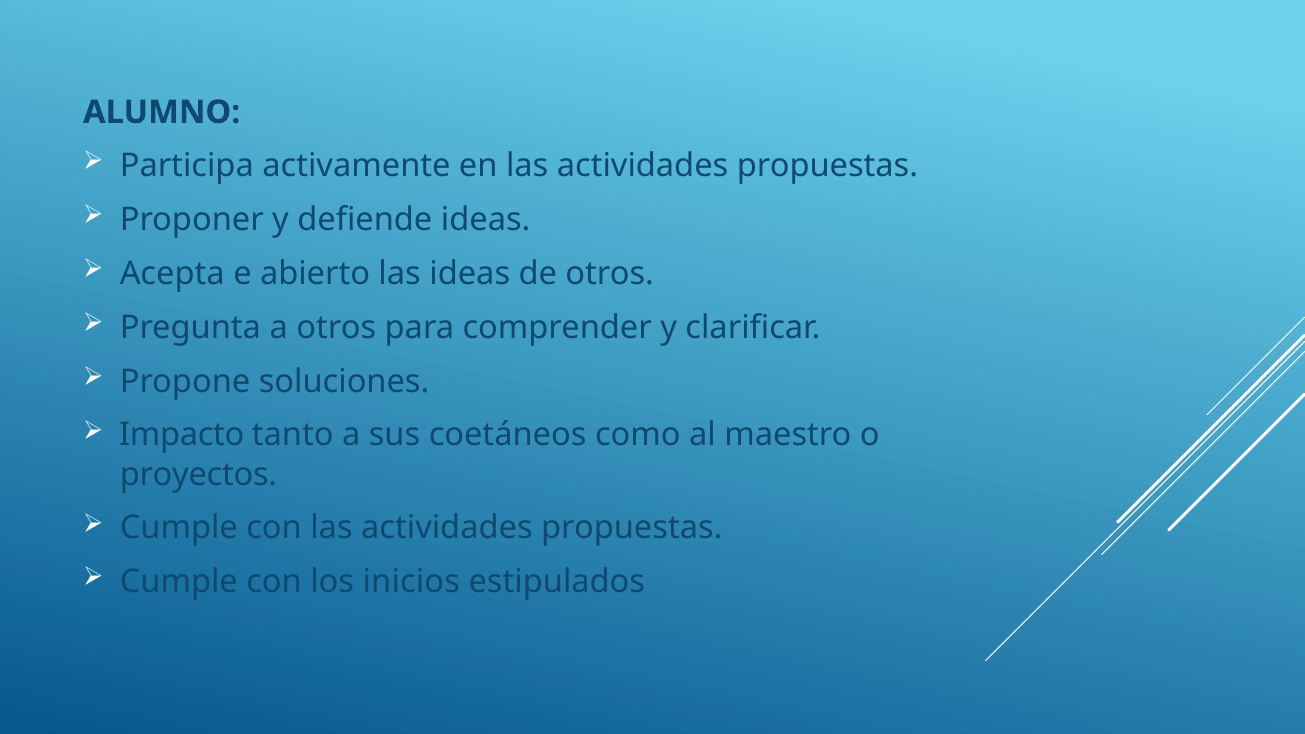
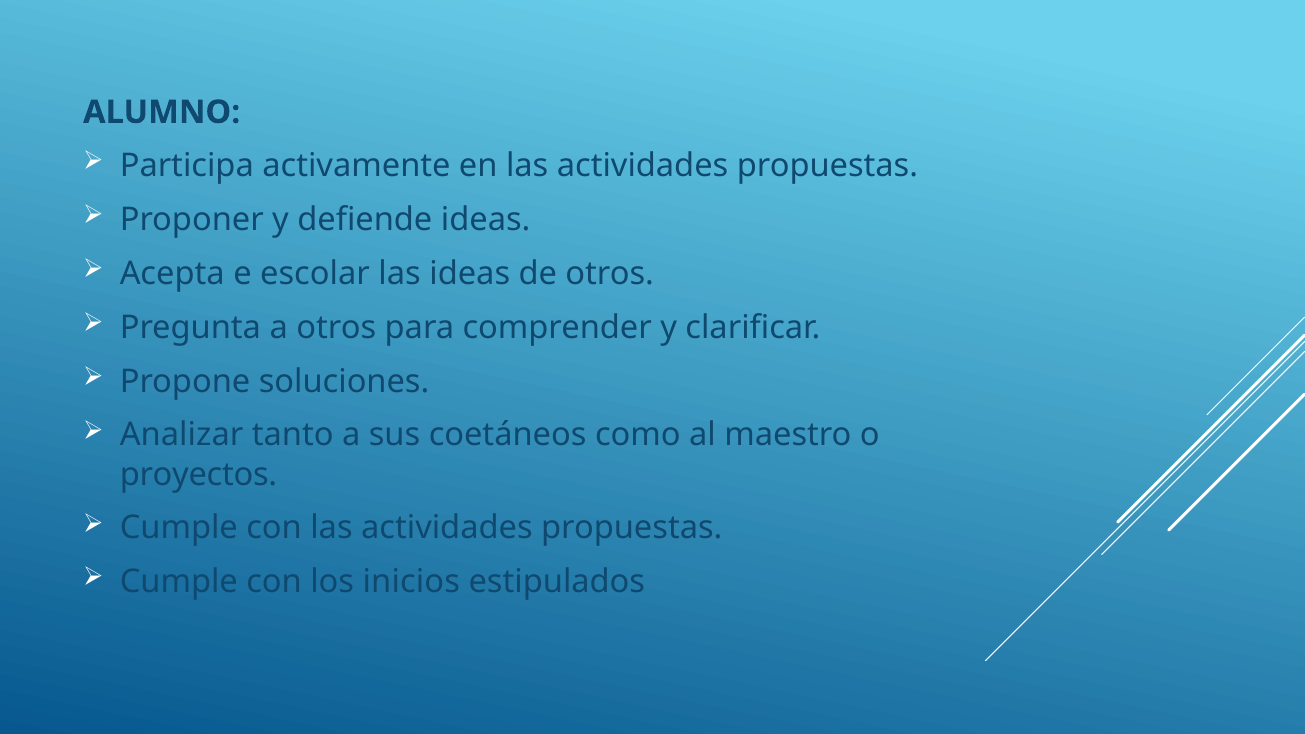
abierto: abierto -> escolar (315, 274)
Impacto: Impacto -> Analizar (182, 435)
